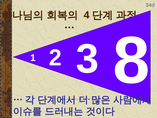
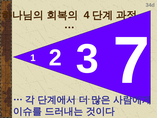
8: 8 -> 7 (131, 61)
